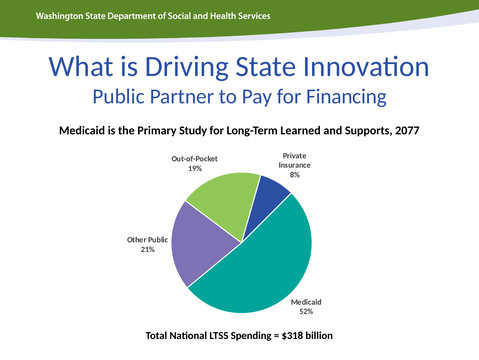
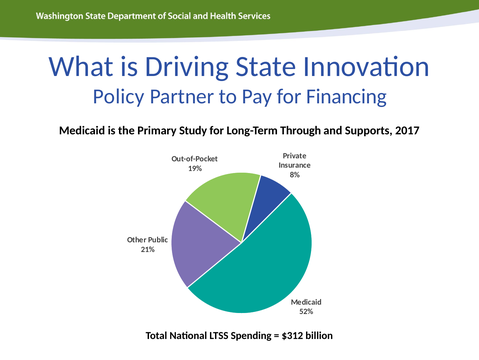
Public: Public -> Policy (119, 96)
Learned: Learned -> Through (301, 130)
2077: 2077 -> 2017 (407, 130)
$318: $318 -> $312 (292, 335)
